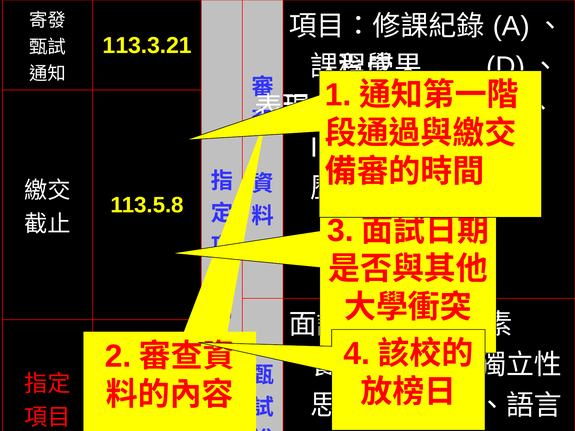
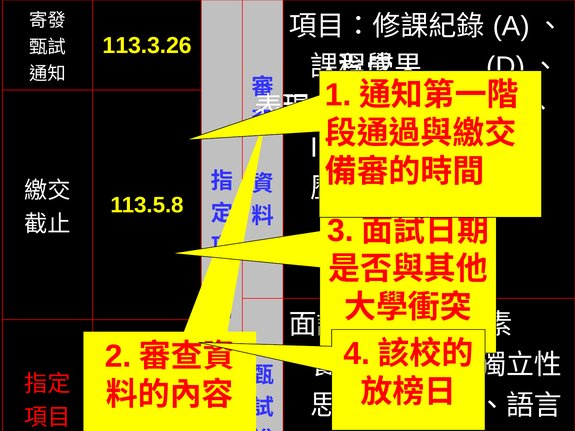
113.3.21: 113.3.21 -> 113.3.26 (147, 45)
